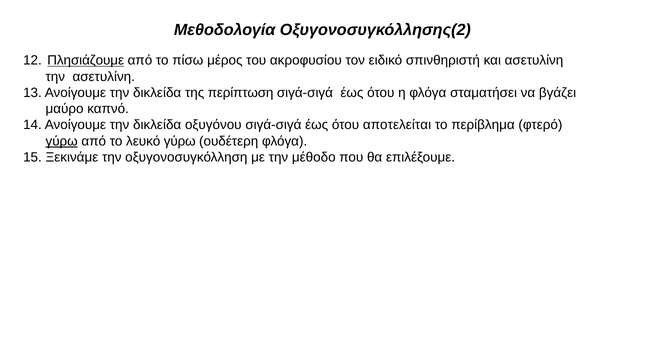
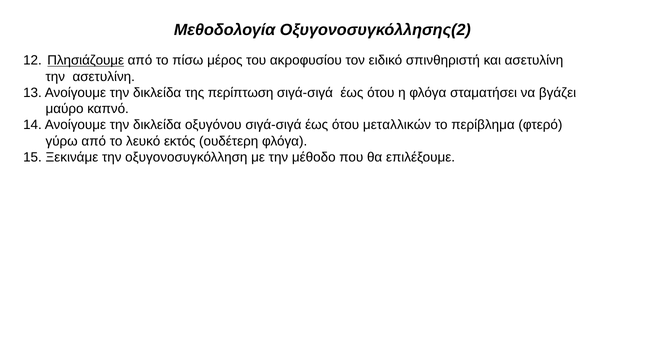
αποτελείται: αποτελείται -> μεταλλικών (397, 125)
γύρω underline: present -> none (62, 141)
λευκό γύρω: γύρω -> εκτός (180, 141)
